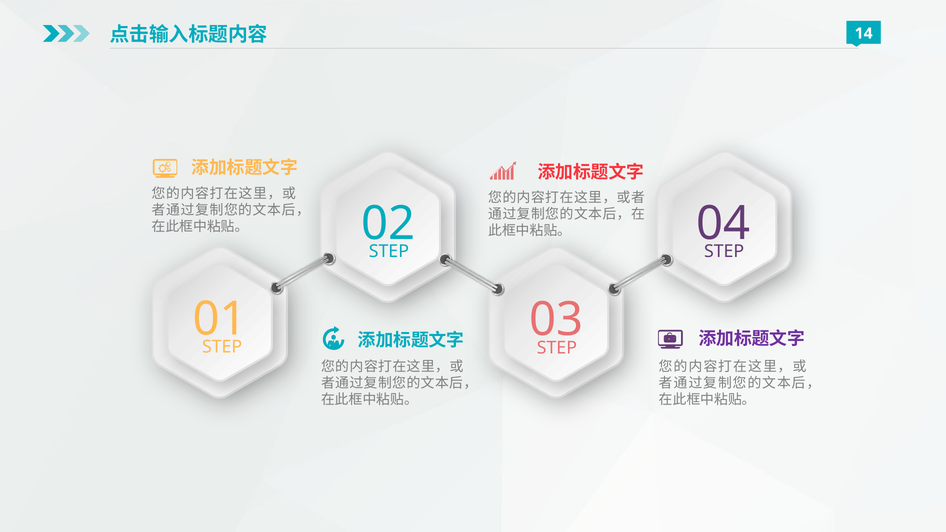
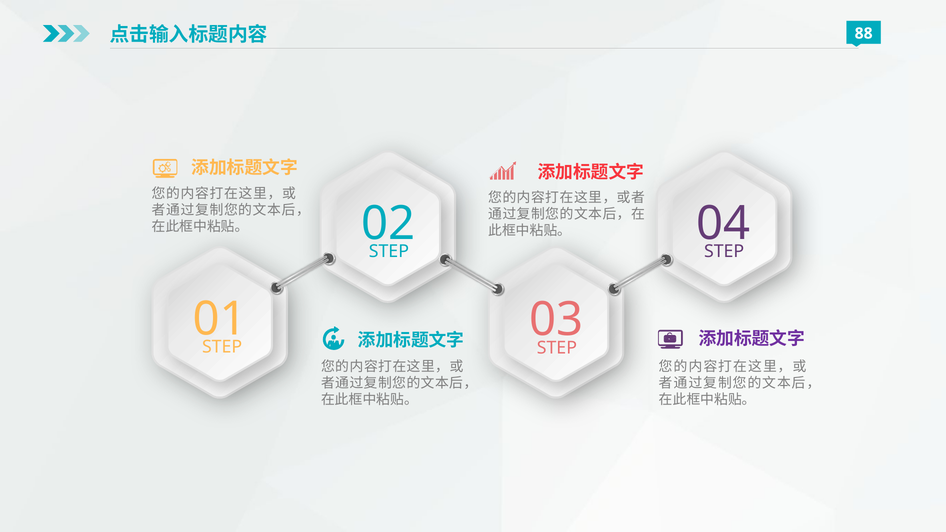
14: 14 -> 88 (864, 33)
